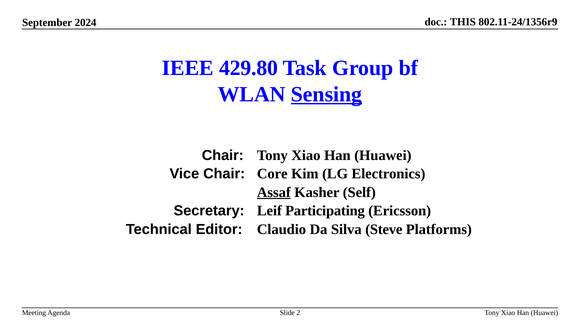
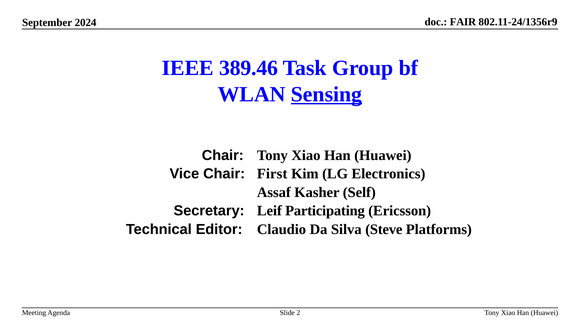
THIS: THIS -> FAIR (463, 22)
429.80: 429.80 -> 389.46 (249, 68)
Core: Core -> First (272, 174)
Assaf underline: present -> none (274, 192)
